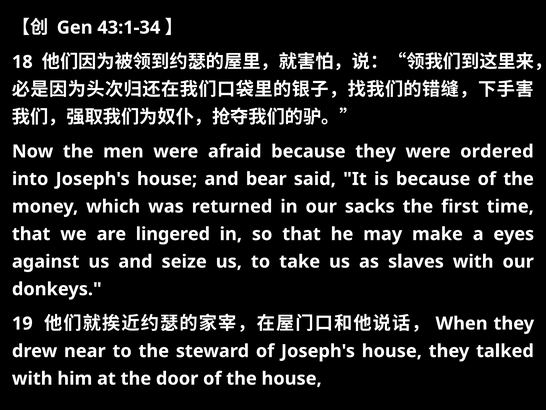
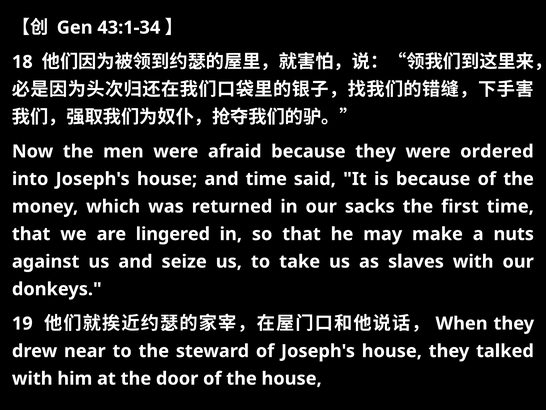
and bear: bear -> time (266, 179)
eyes: eyes -> nuts (514, 234)
